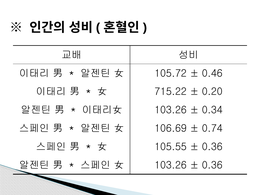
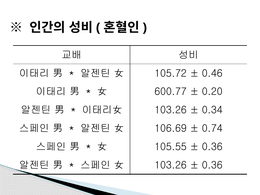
715.22: 715.22 -> 600.77 (171, 92)
